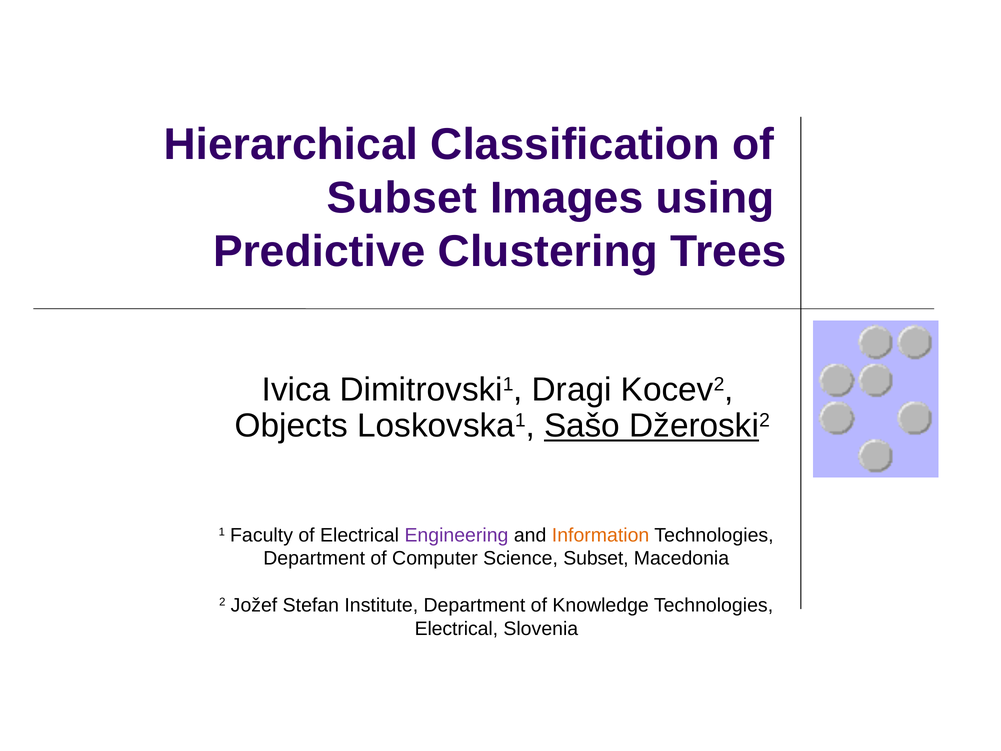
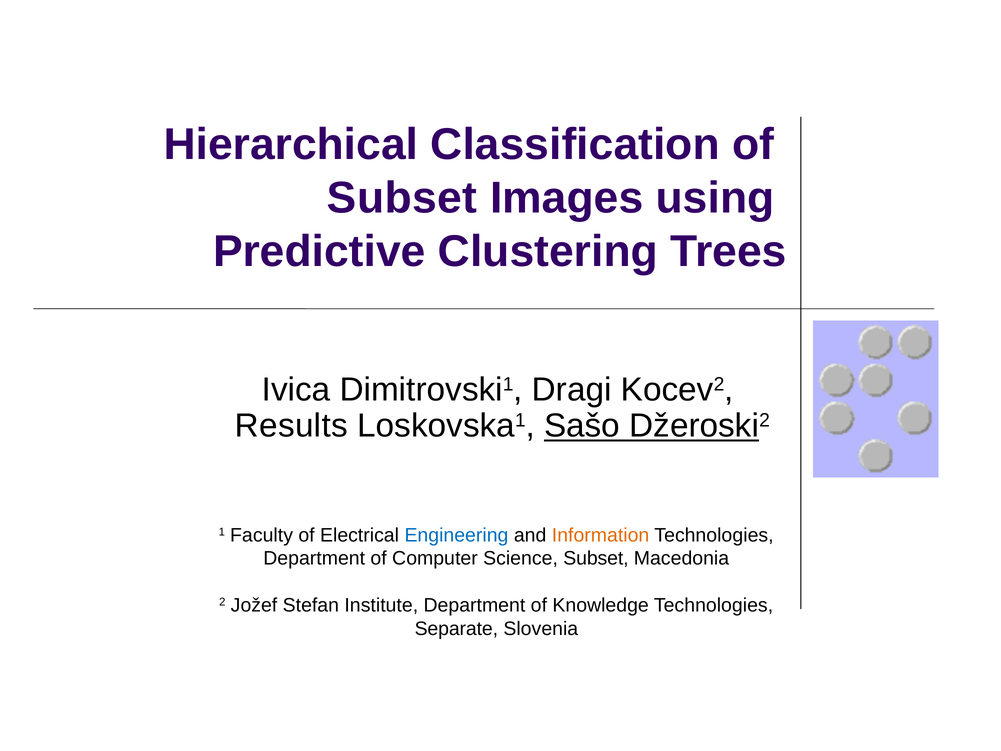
Objects: Objects -> Results (291, 426)
Engineering colour: purple -> blue (456, 535)
Electrical: Electrical -> Separate (456, 628)
